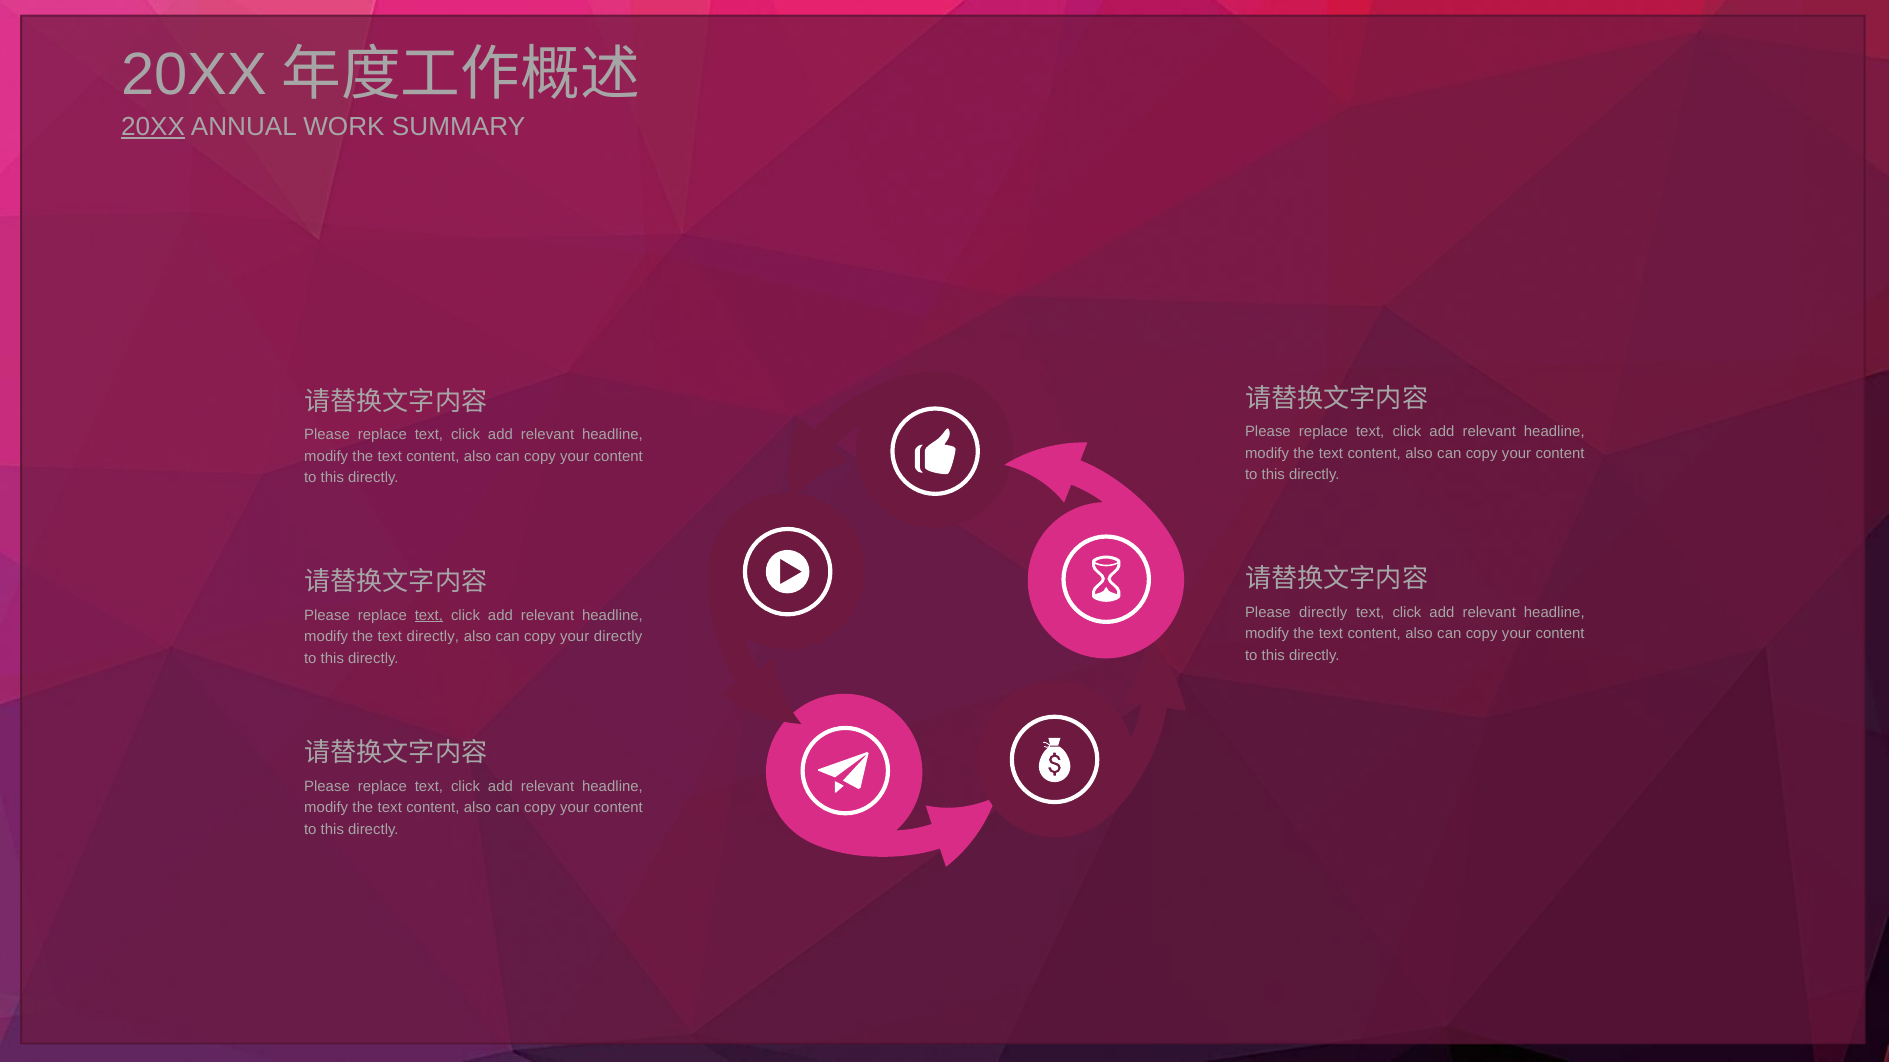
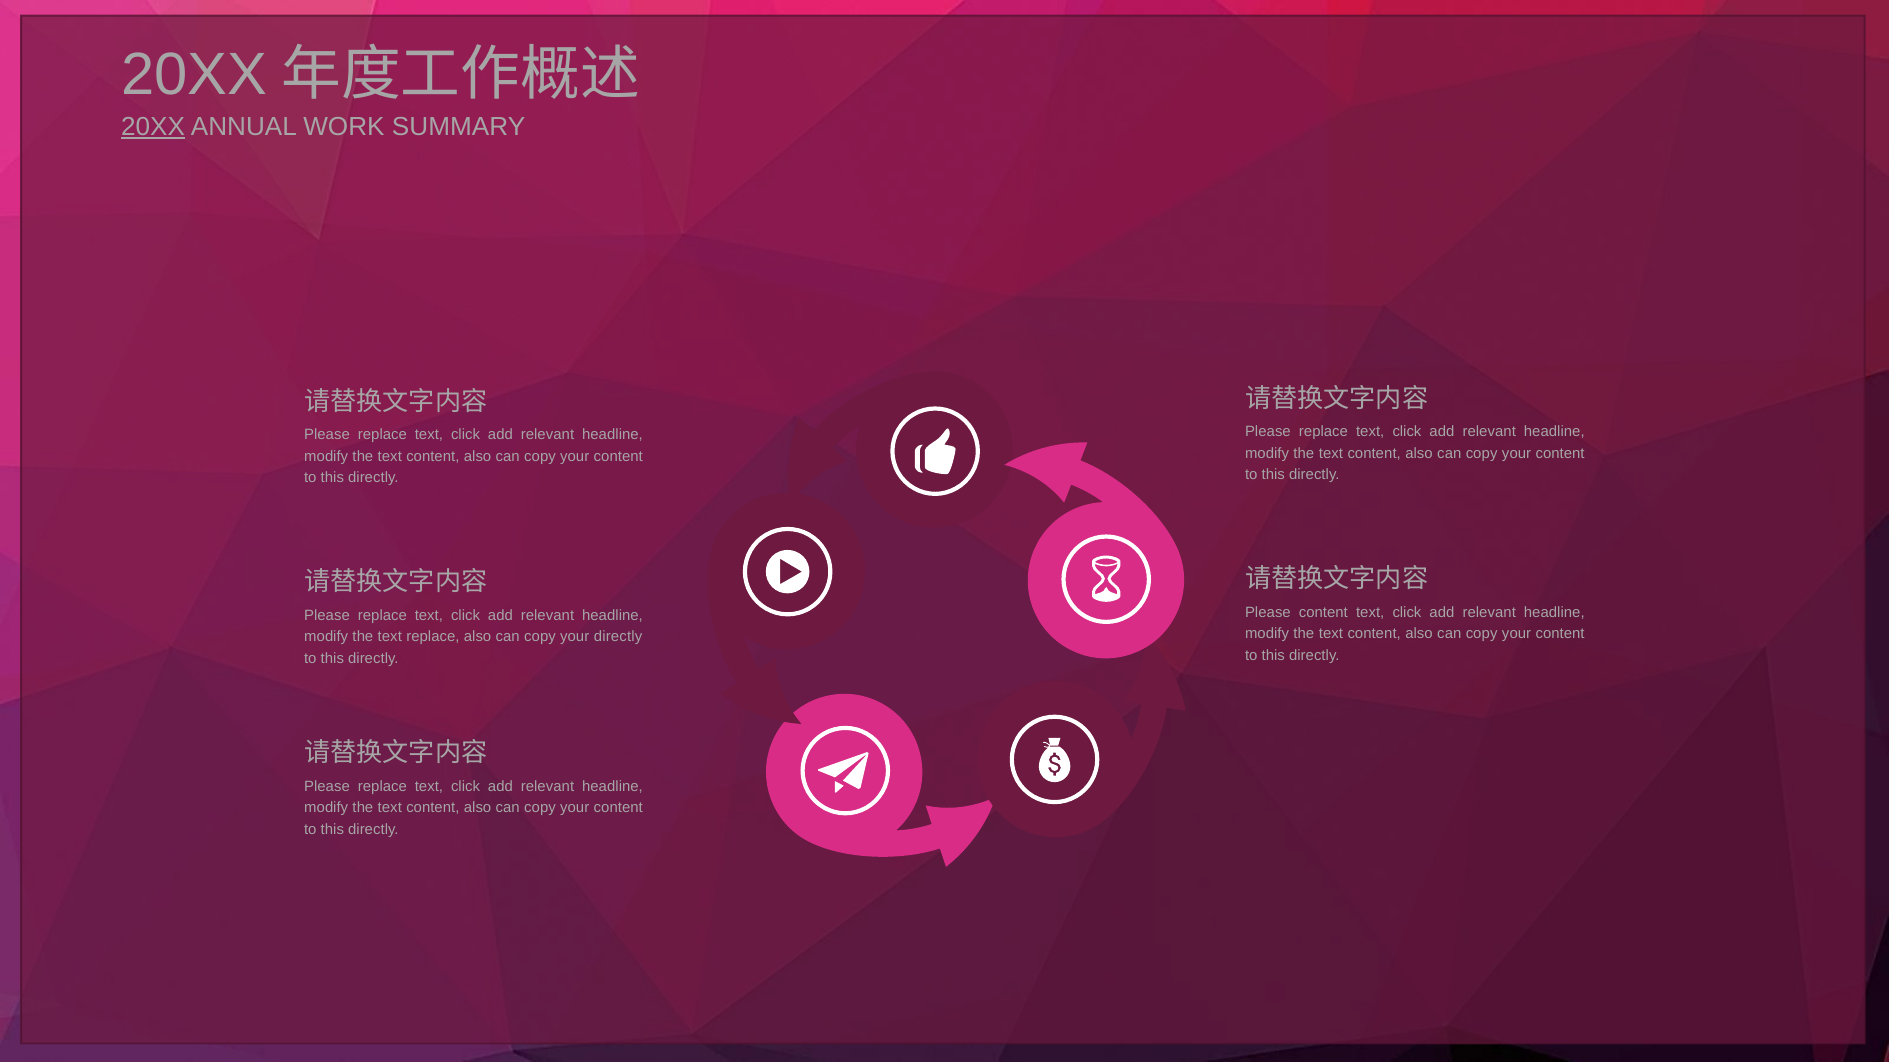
Please directly: directly -> content (1323, 613)
text underline: present -> none (429, 616)
text directly: directly -> replace (433, 637)
